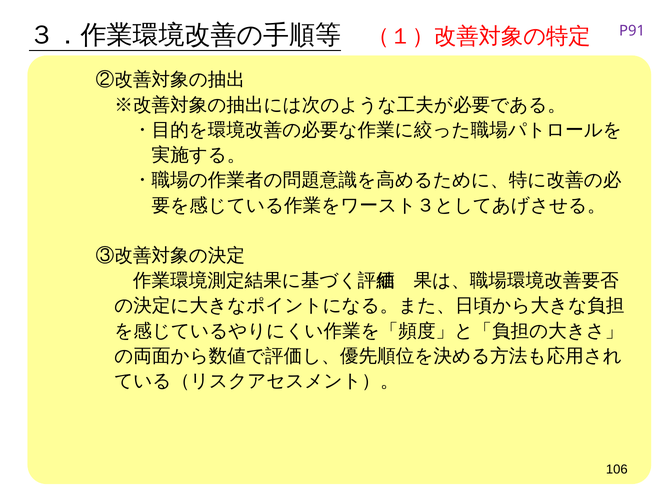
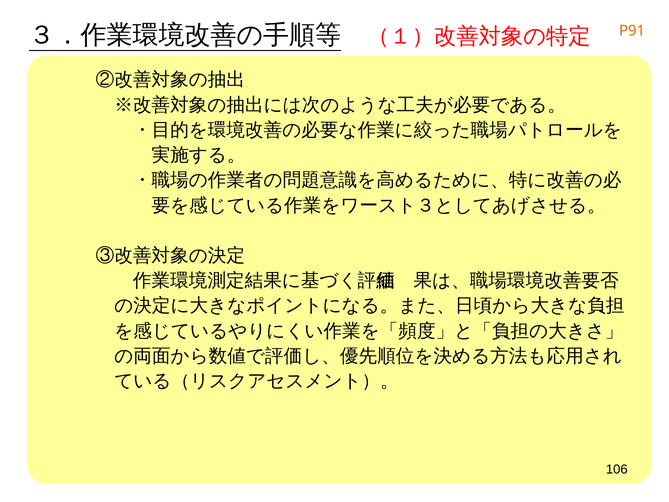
P91 colour: purple -> orange (632, 31)
